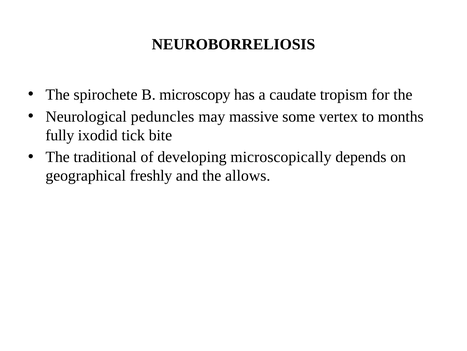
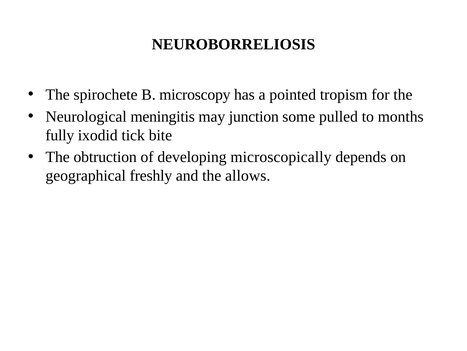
caudate: caudate -> pointed (293, 94)
peduncles: peduncles -> meningitis (163, 116)
massive: massive -> junction (254, 116)
vertex: vertex -> pulled (338, 116)
traditional: traditional -> obtruction (105, 157)
